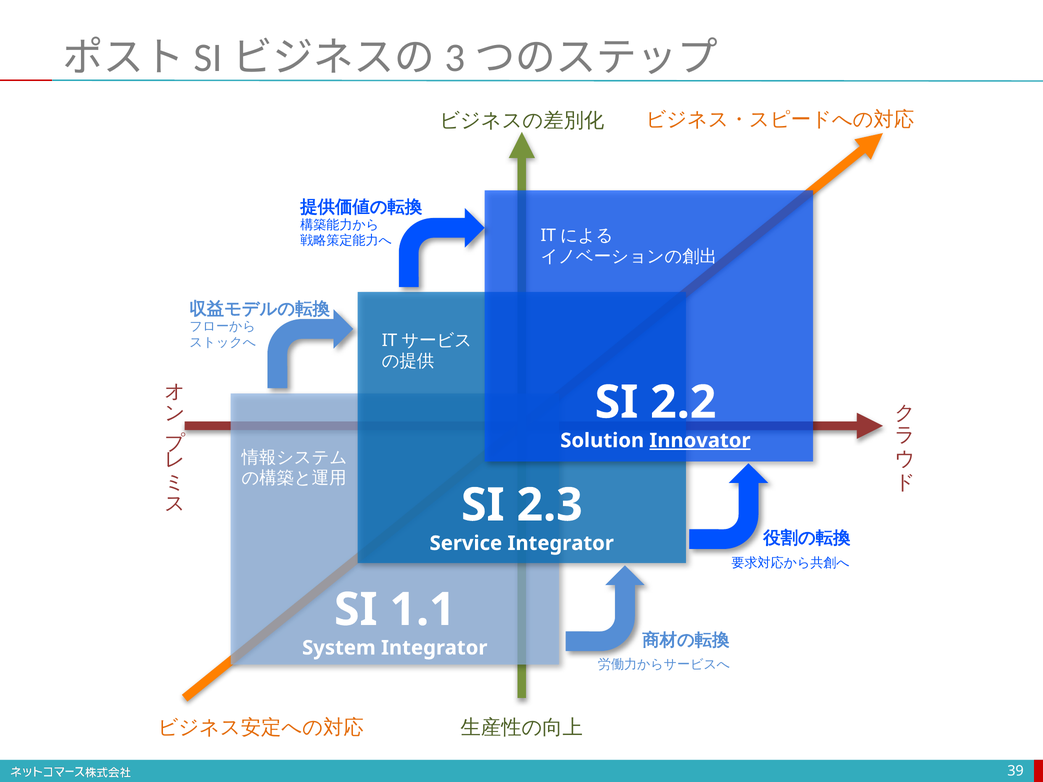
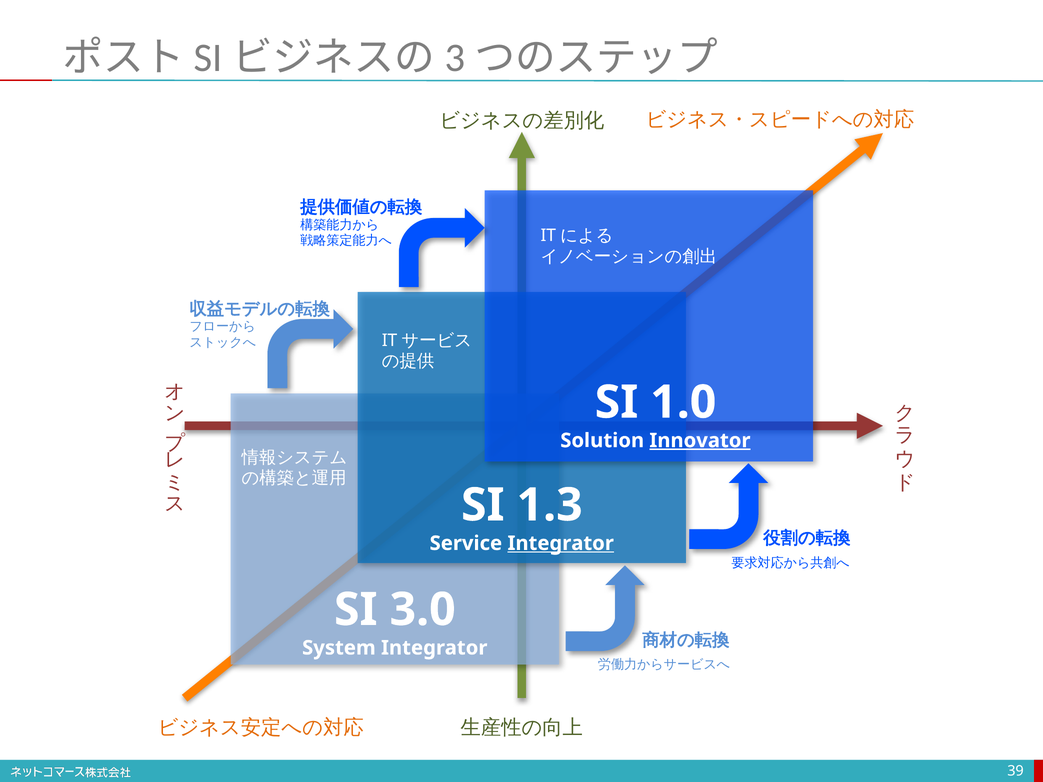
2.2: 2.2 -> 1.0 (683, 403)
2.3: 2.3 -> 1.3 (550, 505)
Integrator underline: none -> present (561, 543)
1.1: 1.1 -> 3.0 (423, 610)
